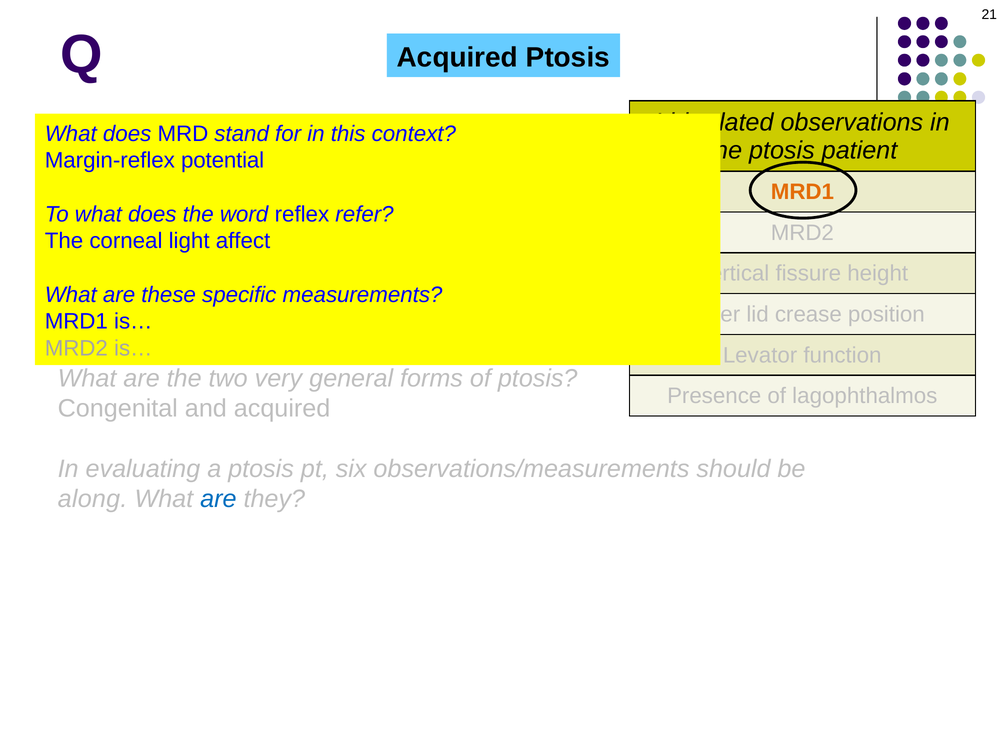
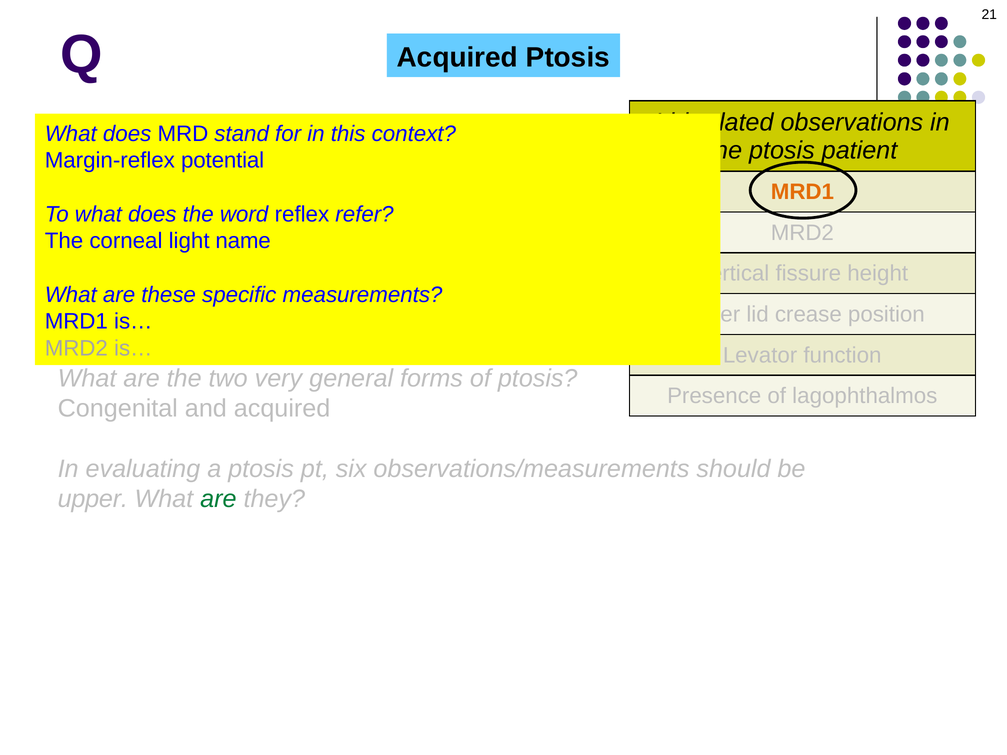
affect: affect -> name (243, 241)
along: along -> upper (93, 499)
are colour: blue -> green (218, 499)
